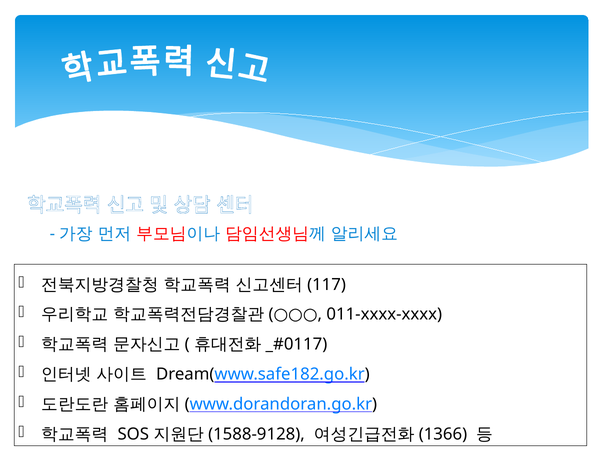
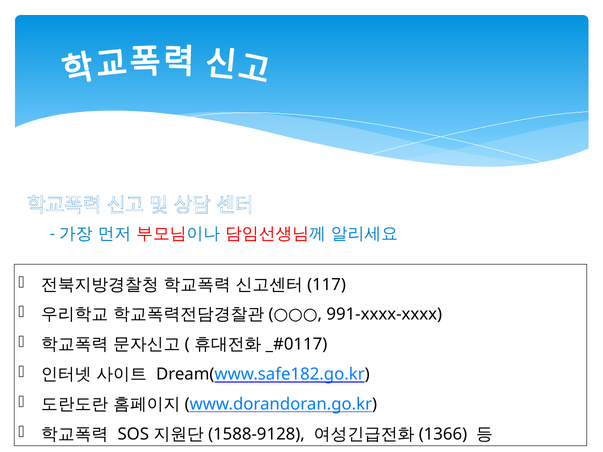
011-xxxx-xxxx: 011-xxxx-xxxx -> 991-xxxx-xxxx (384, 315)
